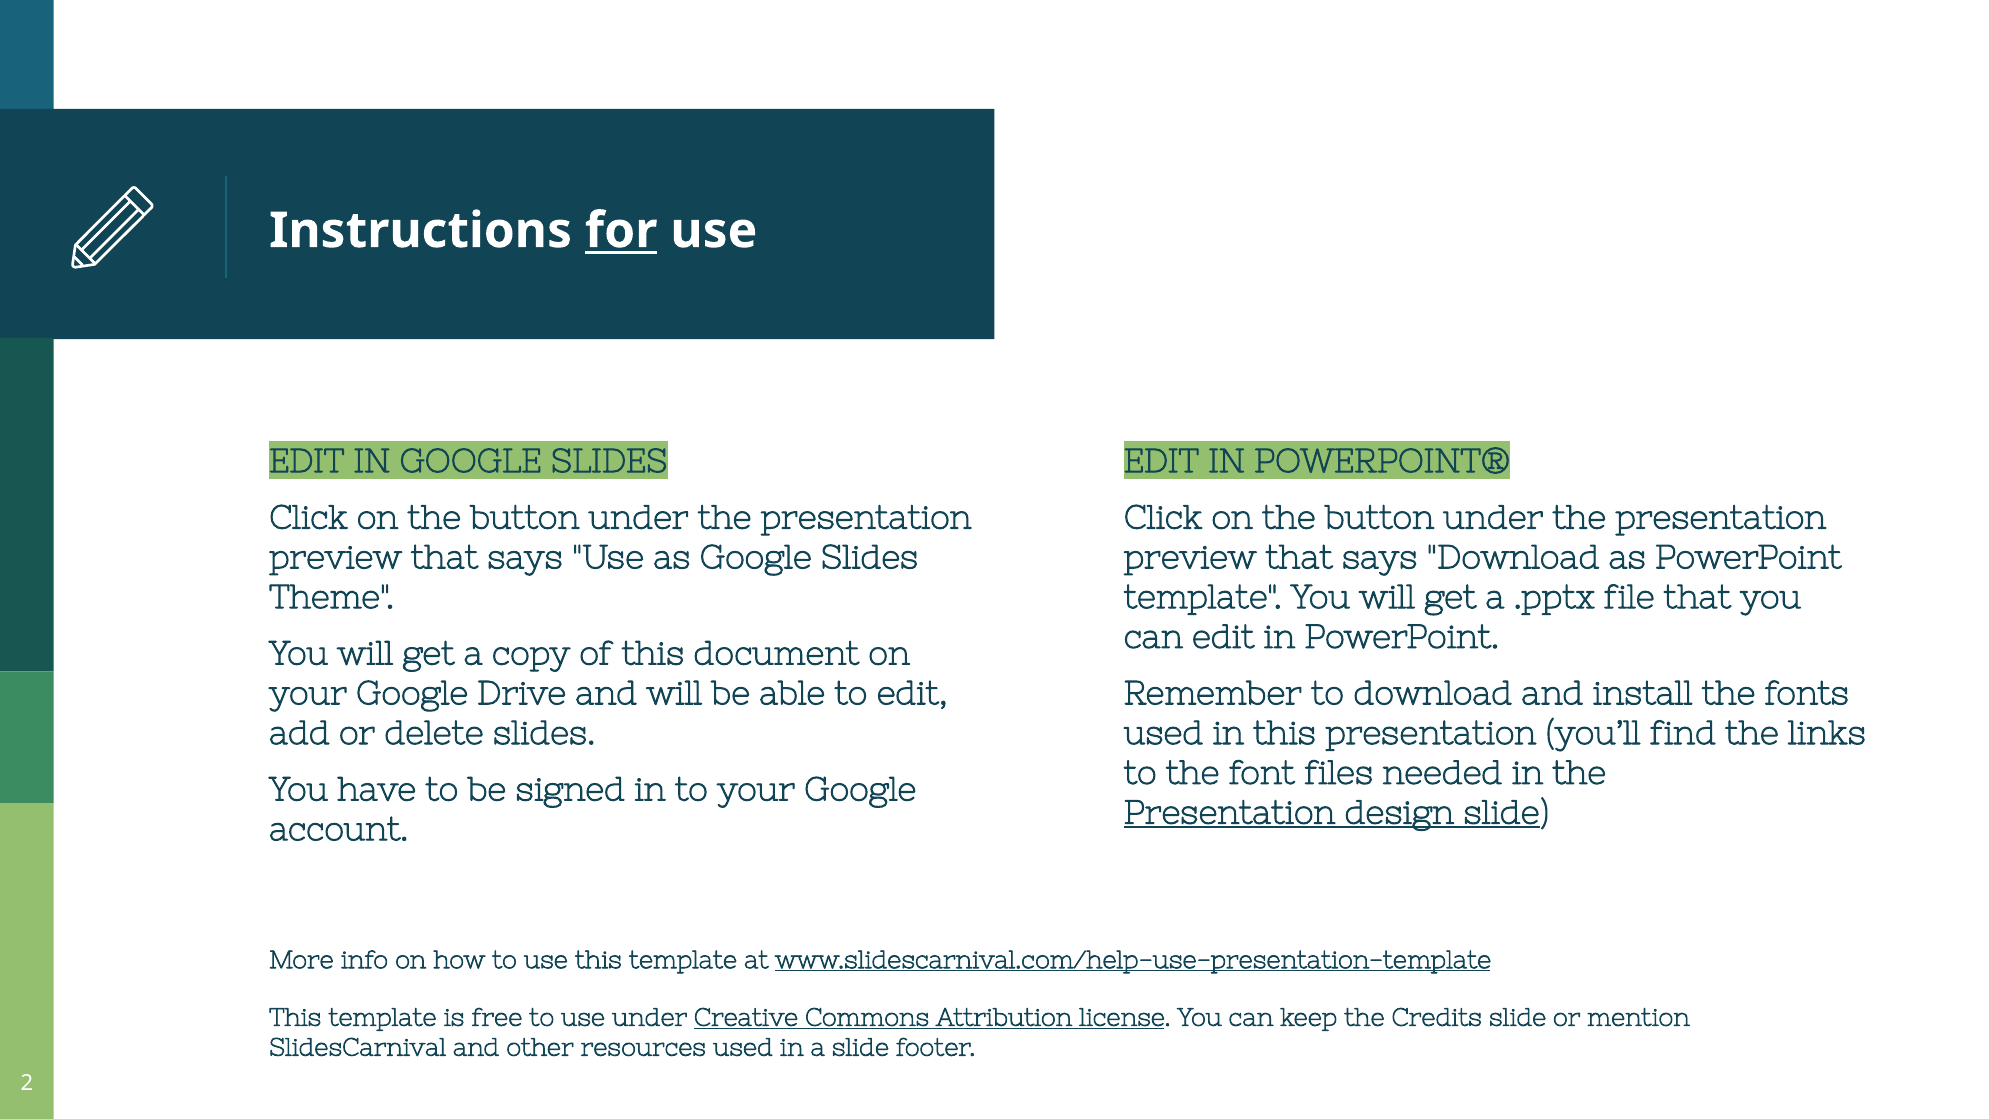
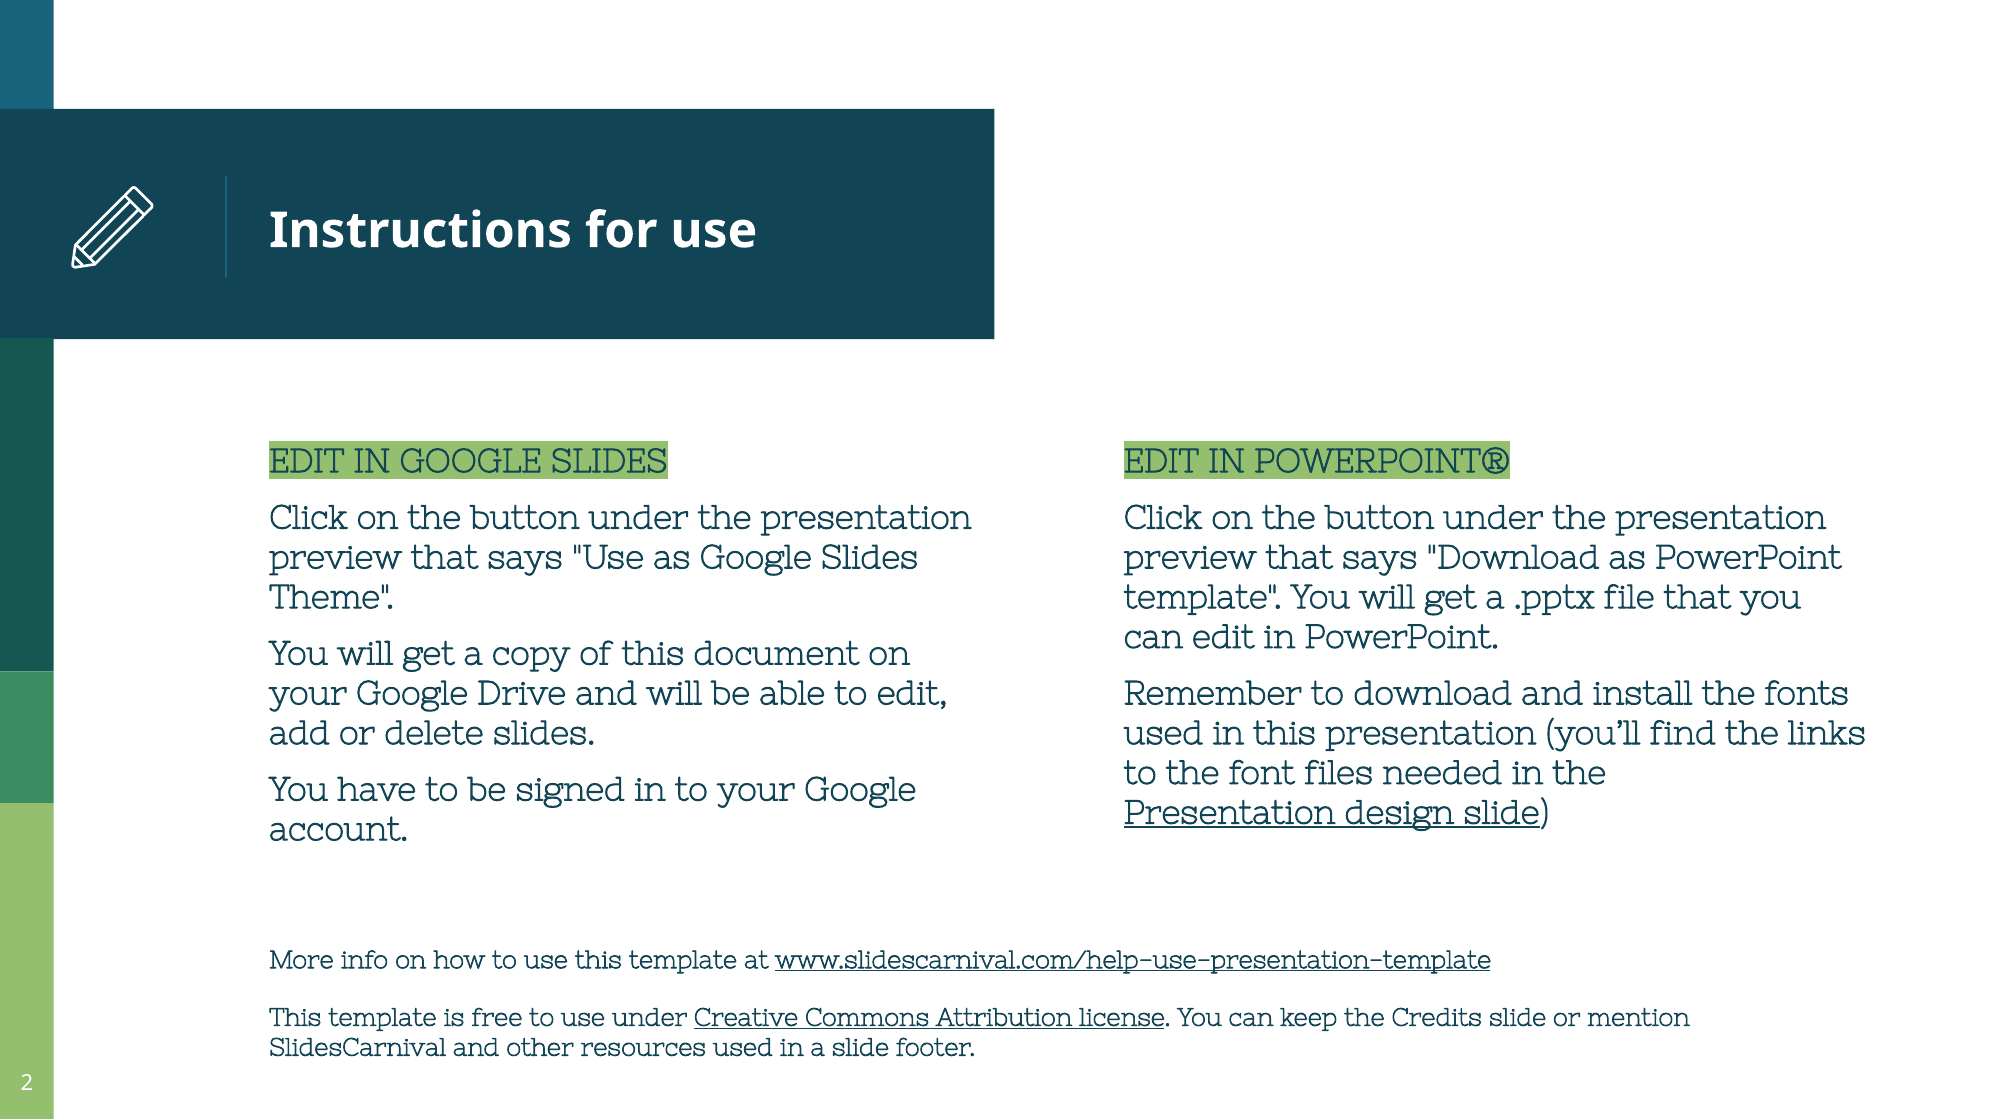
for underline: present -> none (621, 231)
